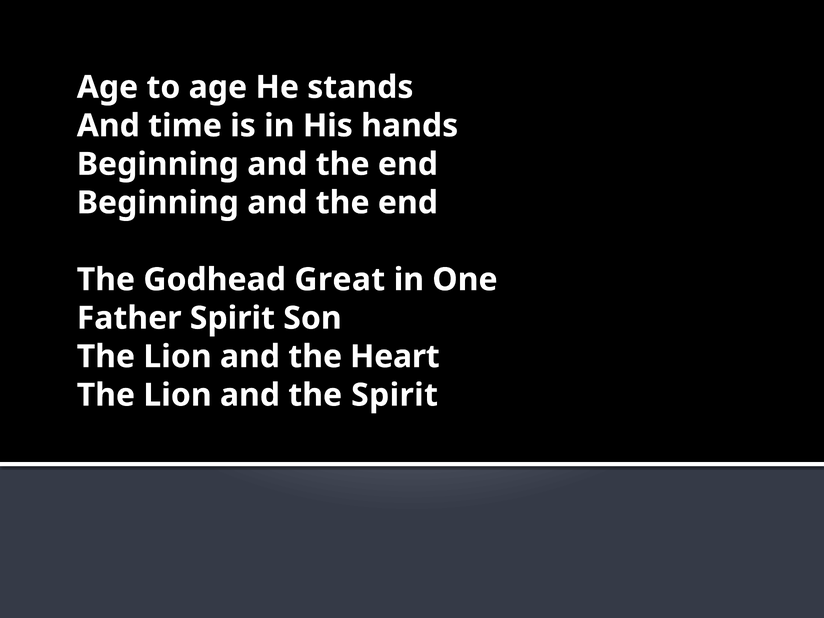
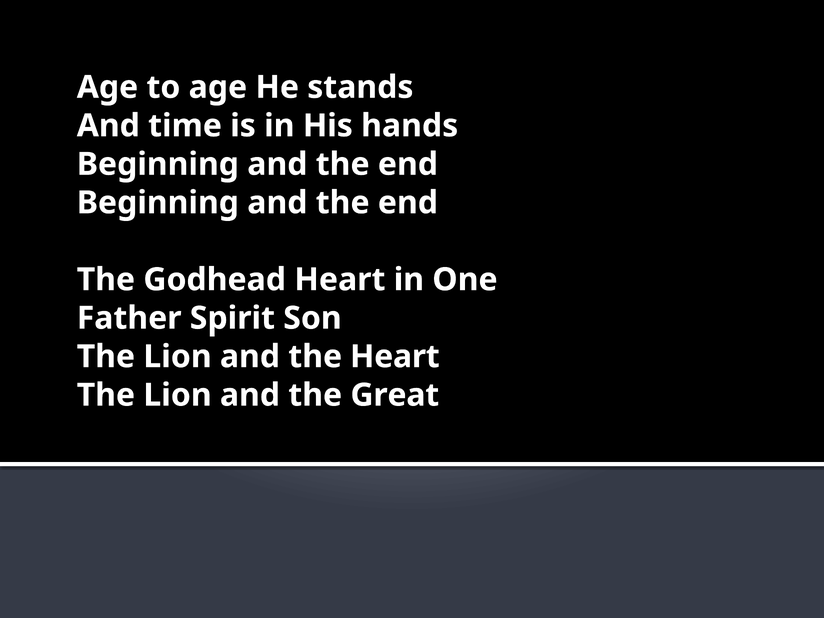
Godhead Great: Great -> Heart (340, 280)
the Spirit: Spirit -> Great (395, 395)
